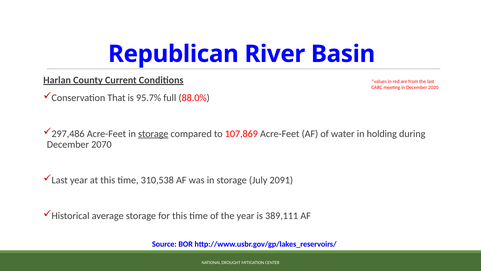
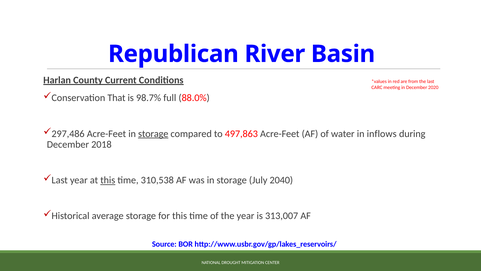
95.7%: 95.7% -> 98.7% (149, 98)
107,869: 107,869 -> 497,863 (241, 133)
holding: holding -> inflows (382, 133)
2070: 2070 -> 2018 (101, 144)
this underline: none -> present (108, 180)
2091: 2091 -> 2040 (281, 180)
389,111: 389,111 -> 313,007 (282, 216)
